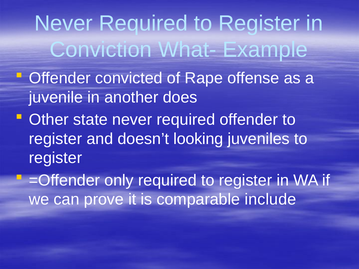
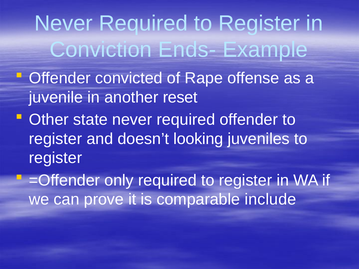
What-: What- -> Ends- (187, 50)
does: does -> reset (180, 97)
